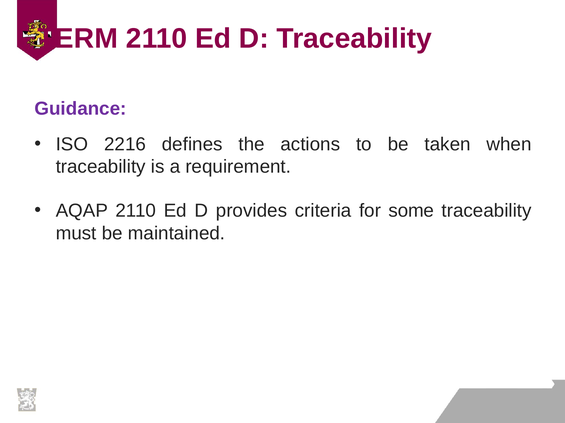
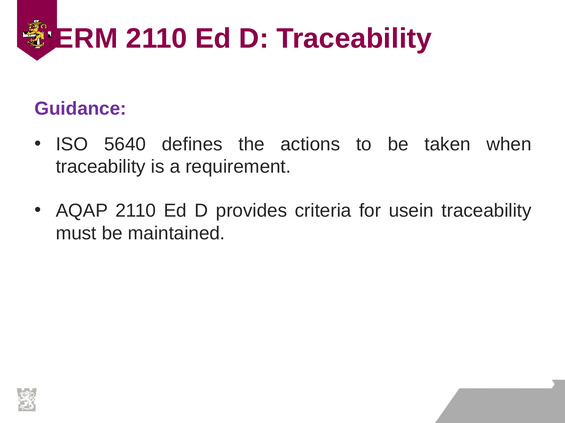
2216: 2216 -> 5640 (125, 144)
some: some -> usein (411, 211)
